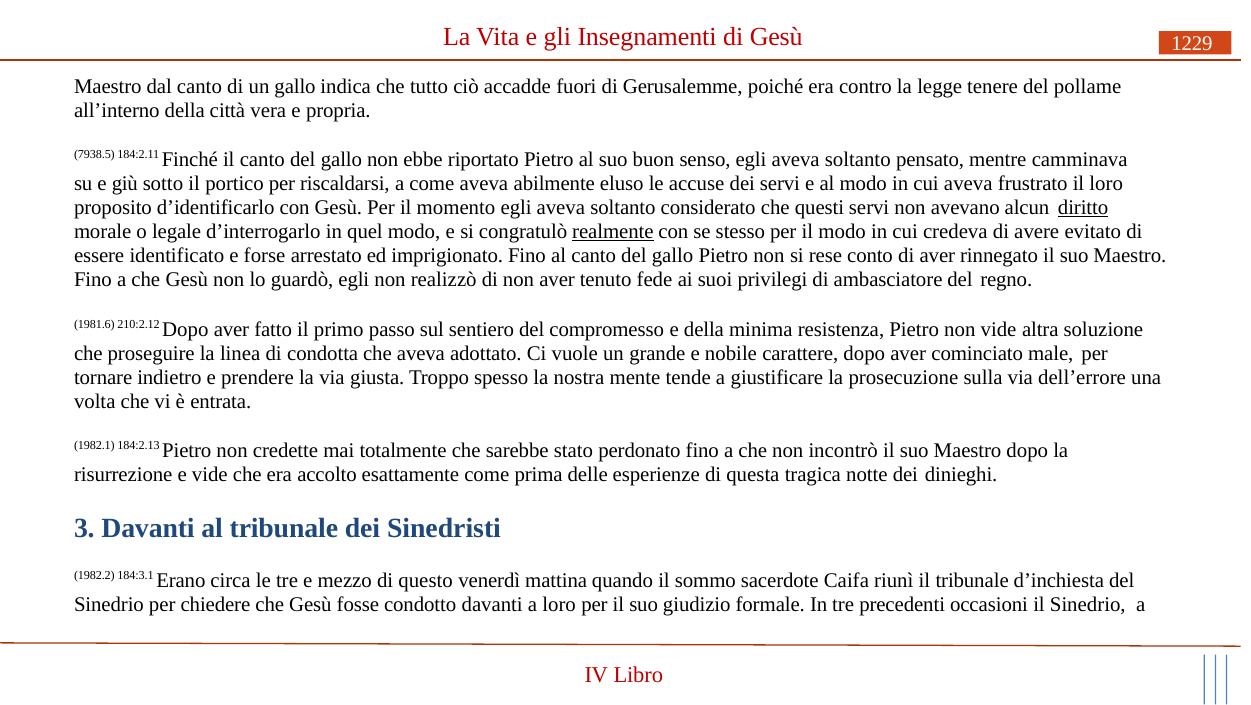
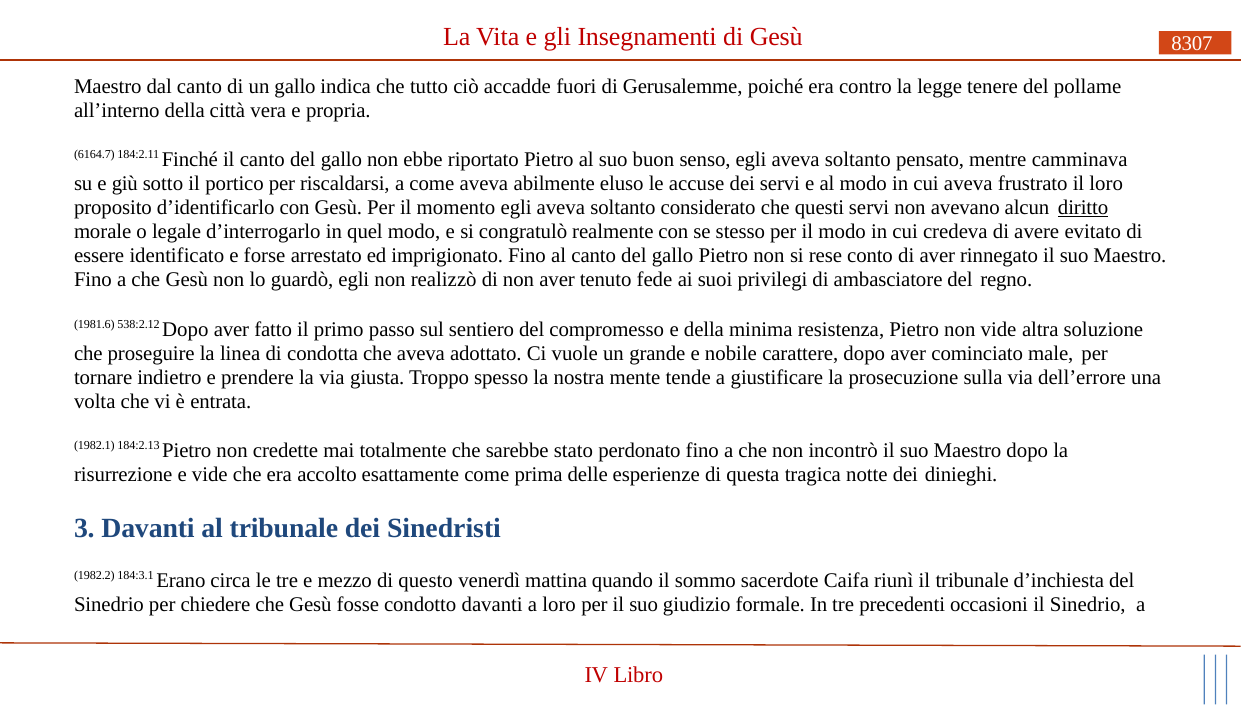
1229: 1229 -> 8307 (1192, 43)
7938.5: 7938.5 -> 6164.7 (94, 155)
realmente underline: present -> none (613, 232)
210:2.12: 210:2.12 -> 538:2.12 (139, 324)
